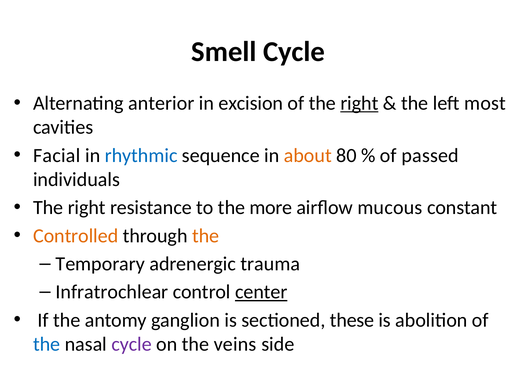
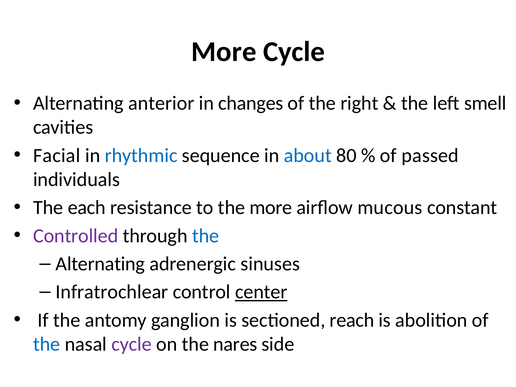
Smell: Smell -> More (224, 52)
excision: excision -> changes (251, 103)
right underline: present -> none (359, 103)
most: most -> smell (485, 103)
about colour: orange -> blue (308, 155)
right: right -> each (87, 208)
Controlled colour: orange -> purple (76, 236)
the colour: orange -> blue (206, 236)
Temporary: Temporary -> Alternating (100, 264)
trauma: trauma -> sinuses (270, 264)
these: these -> reach (352, 320)
veins: veins -> nares (235, 344)
